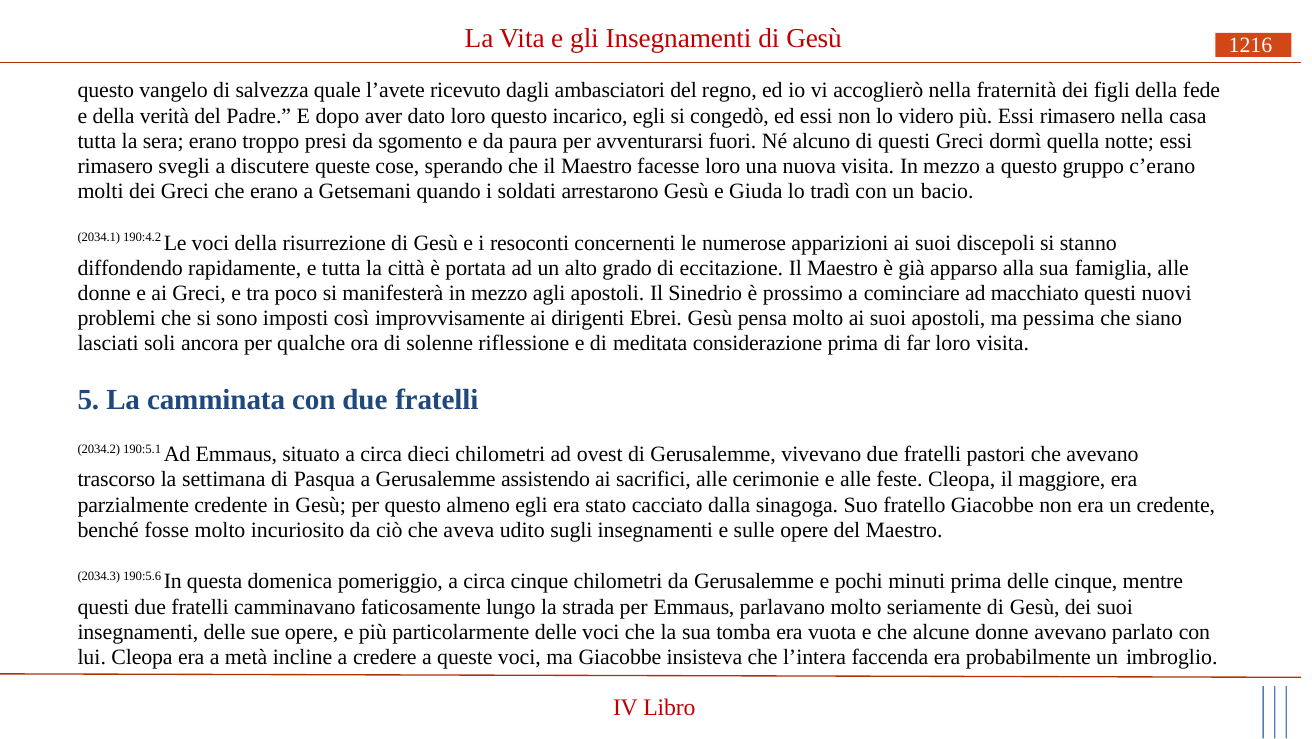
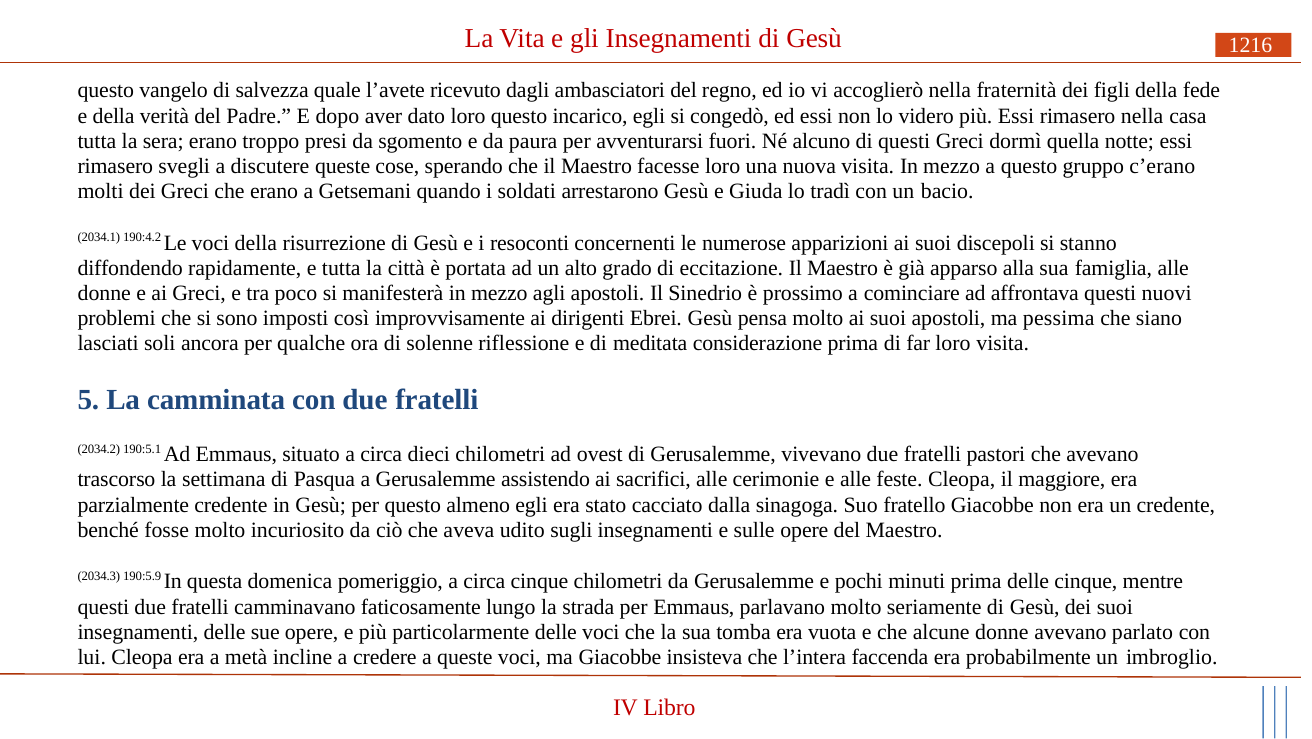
macchiato: macchiato -> affrontava (1035, 293)
190:5.6: 190:5.6 -> 190:5.9 (142, 576)
